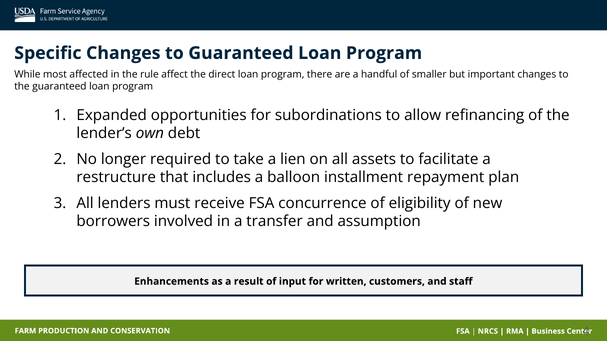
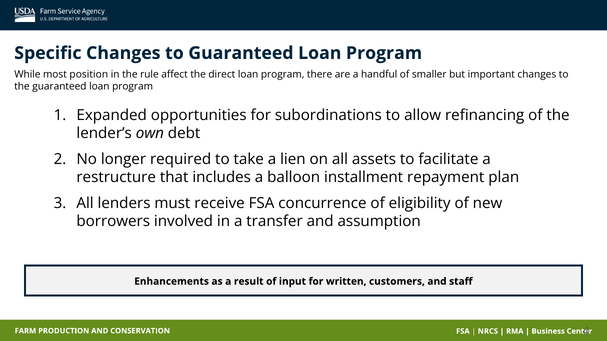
affected: affected -> position (89, 74)
